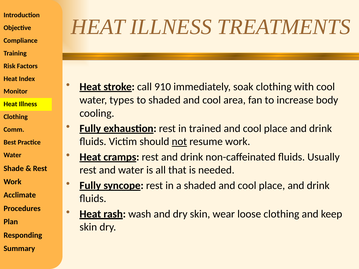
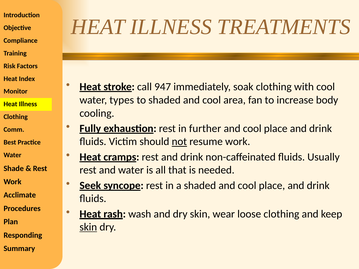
910: 910 -> 947 (163, 87)
trained: trained -> further (205, 129)
Fully: Fully -> Seek (90, 186)
skin underline: none -> present (88, 227)
